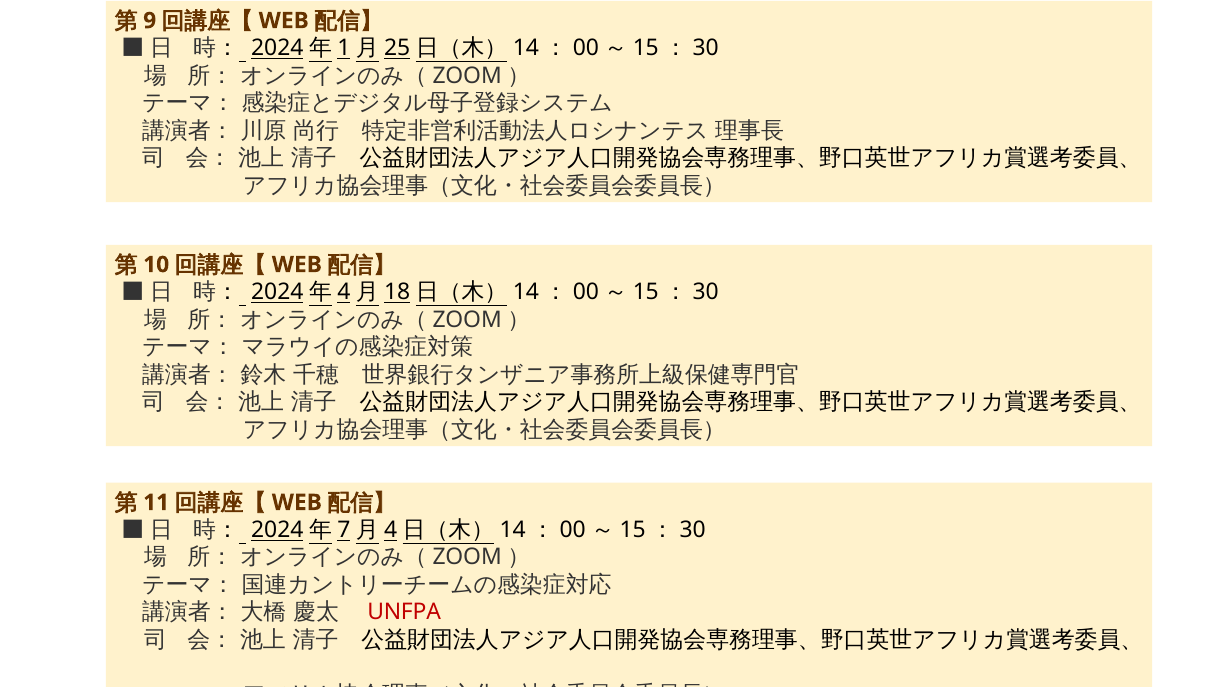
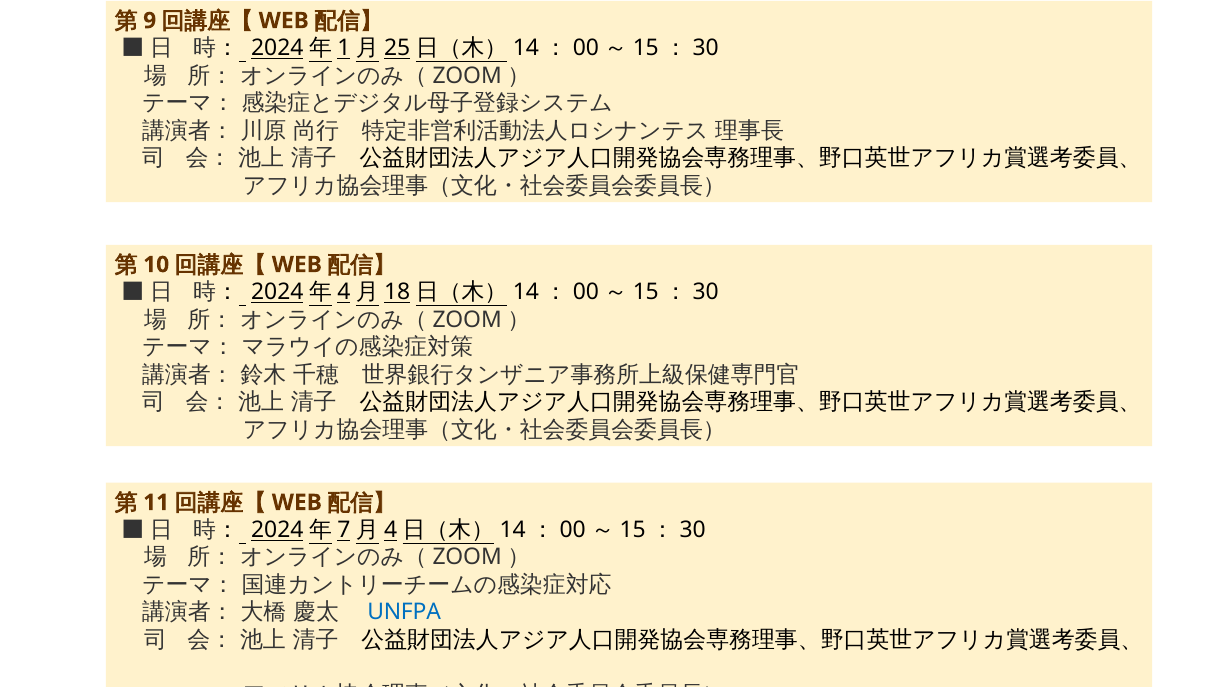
UNFPA colour: red -> blue (404, 612)
